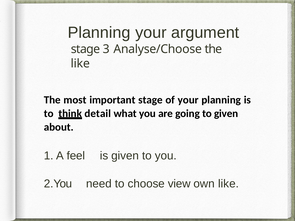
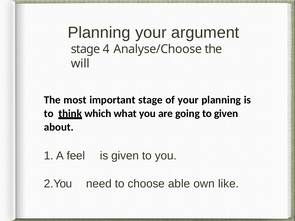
3: 3 -> 4 (106, 49)
like: like -> will (80, 64)
detail: detail -> which (98, 114)
view: view -> able (179, 184)
